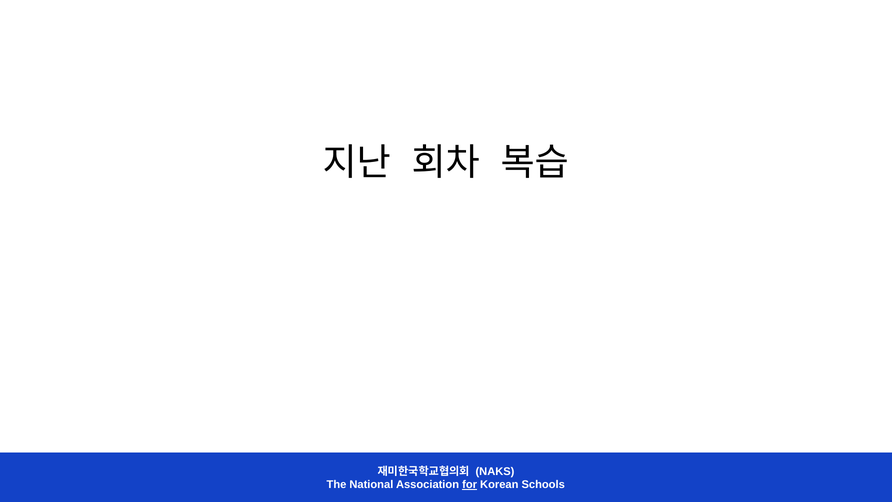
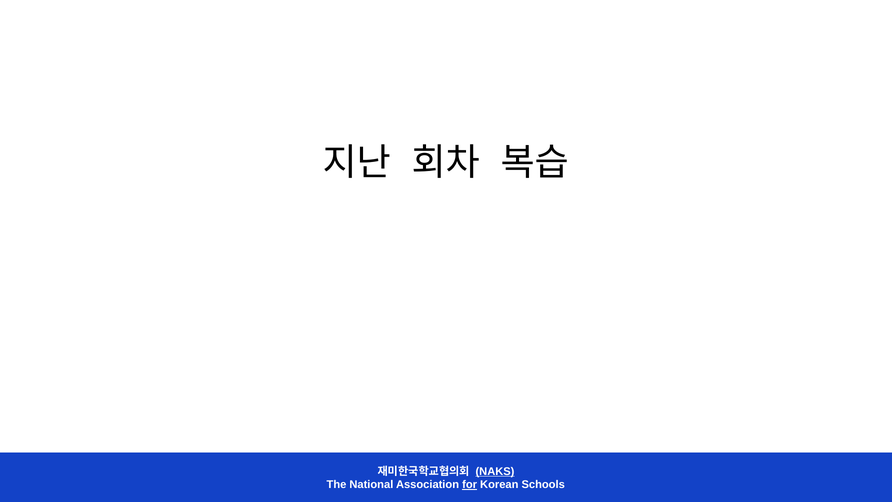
NAKS underline: none -> present (495, 471)
